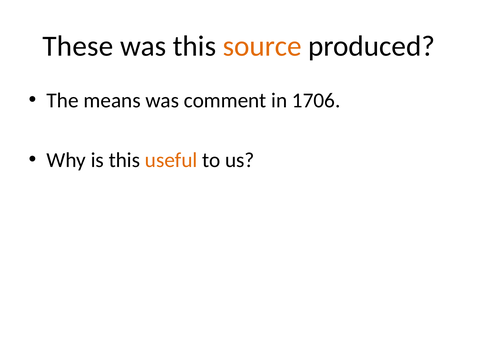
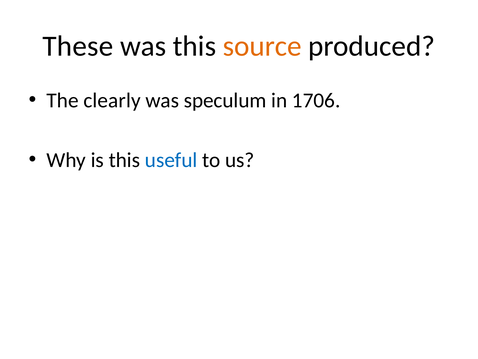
means: means -> clearly (112, 100)
comment: comment -> speculum (225, 100)
useful colour: orange -> blue (171, 160)
